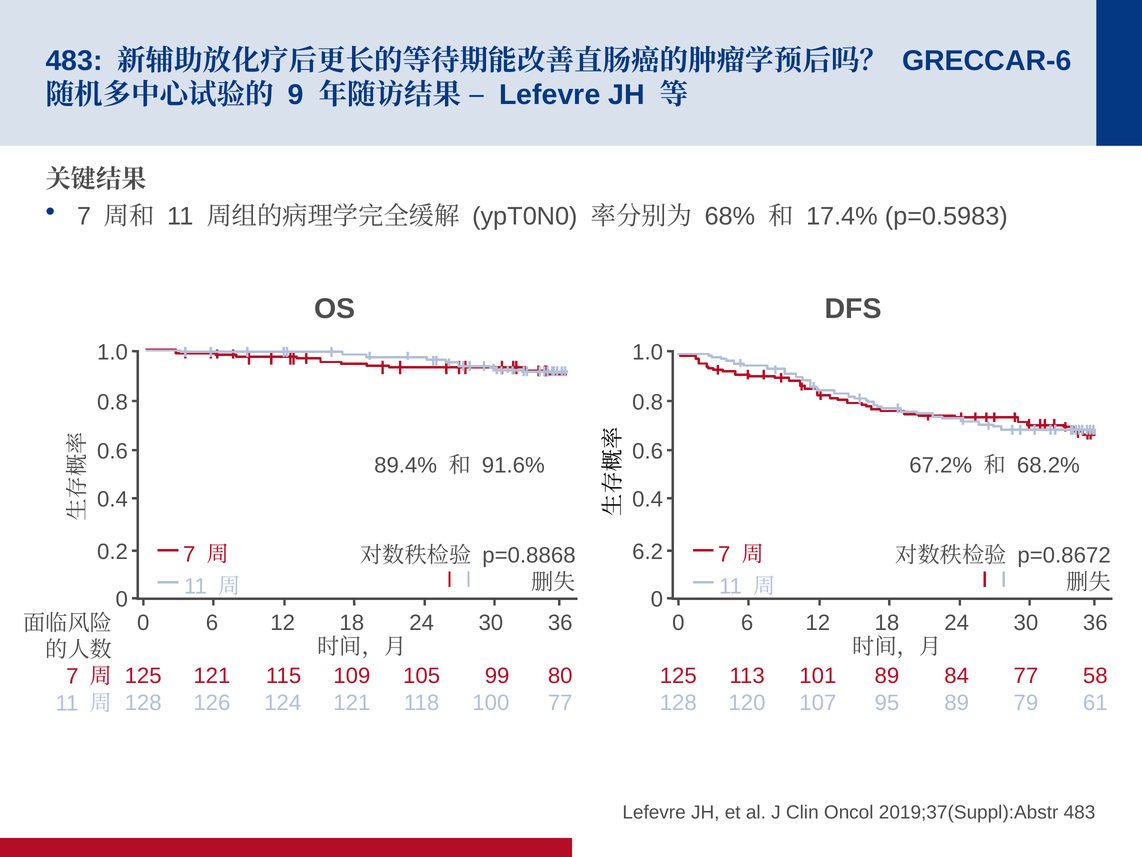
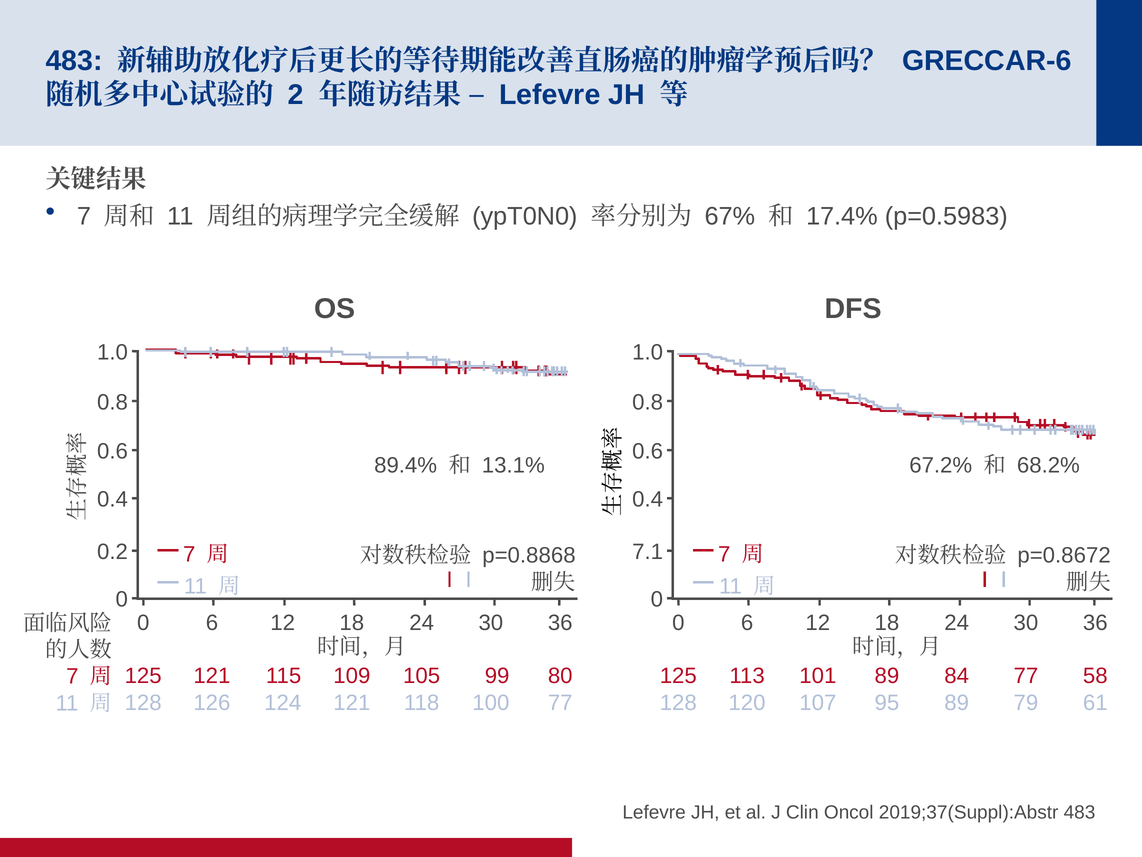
9: 9 -> 2 (296, 95)
68%: 68% -> 67% (730, 216)
91.6%: 91.6% -> 13.1% (513, 465)
6.2: 6.2 -> 7.1 (648, 552)
